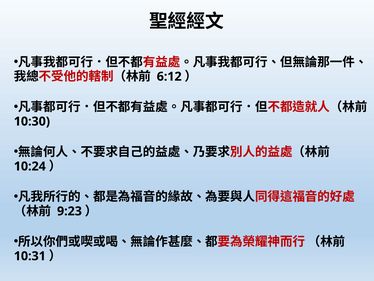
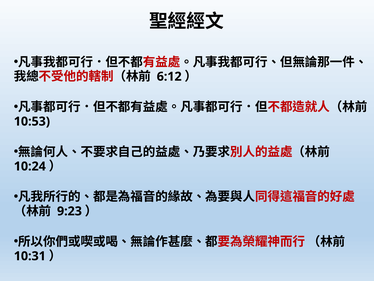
10:30: 10:30 -> 10:53 (32, 121)
